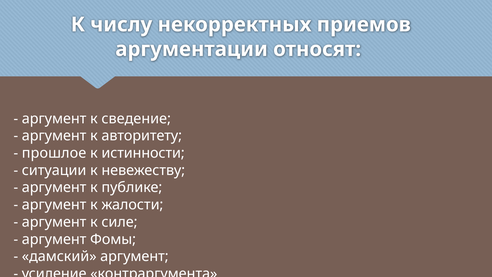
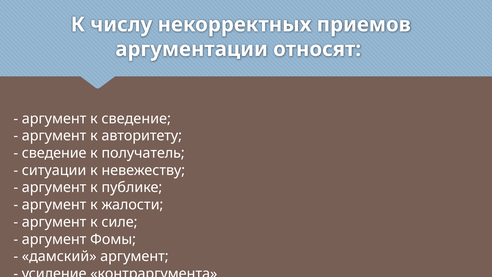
прошлое: прошлое -> сведение (54, 153)
истинности: истинности -> получатель (143, 153)
